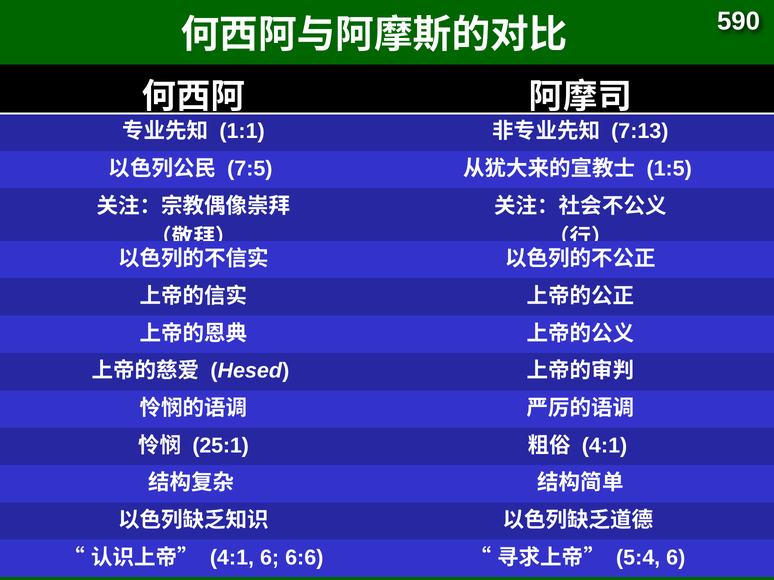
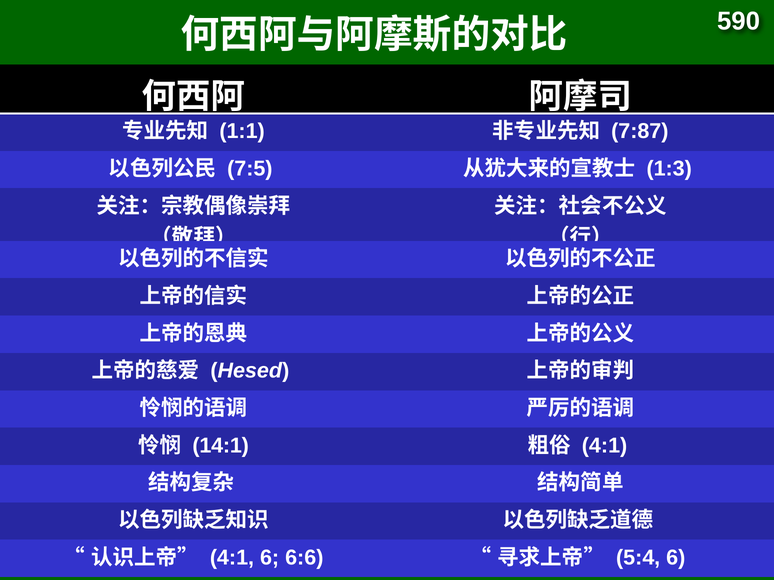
7:13: 7:13 -> 7:87 (640, 131)
1:5: 1:5 -> 1:3 (669, 169)
25:1: 25:1 -> 14:1 (221, 446)
